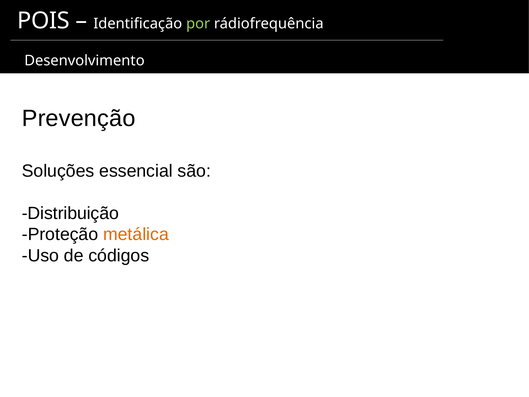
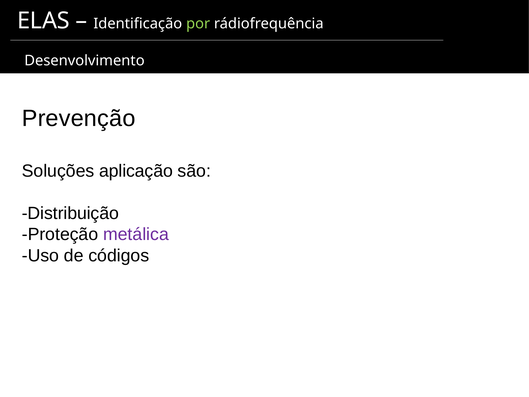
POIS: POIS -> ELAS (43, 21)
essencial: essencial -> aplicação (136, 171)
metálica colour: orange -> purple (136, 234)
